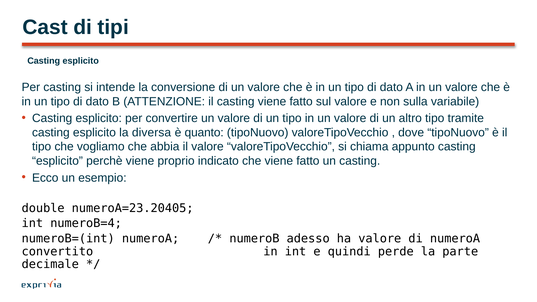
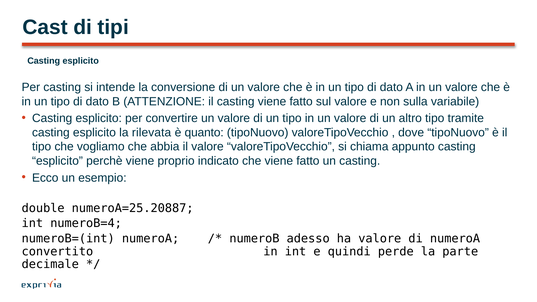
diversa: diversa -> rilevata (152, 132)
numeroA=23.20405: numeroA=23.20405 -> numeroA=25.20887 (133, 208)
